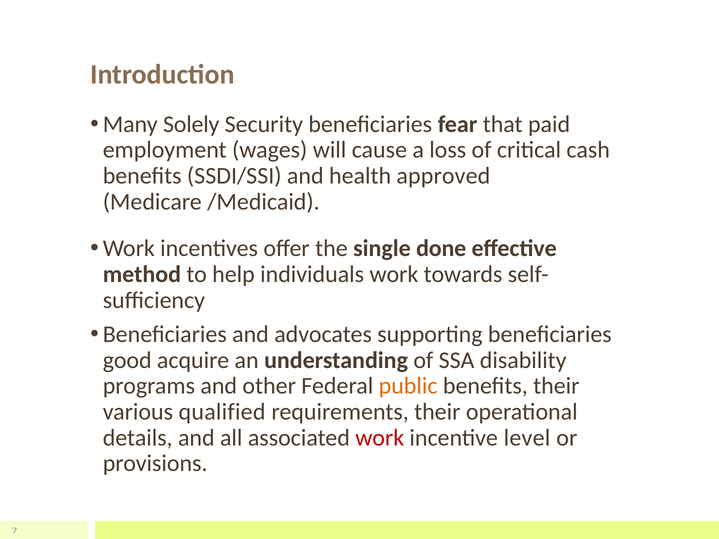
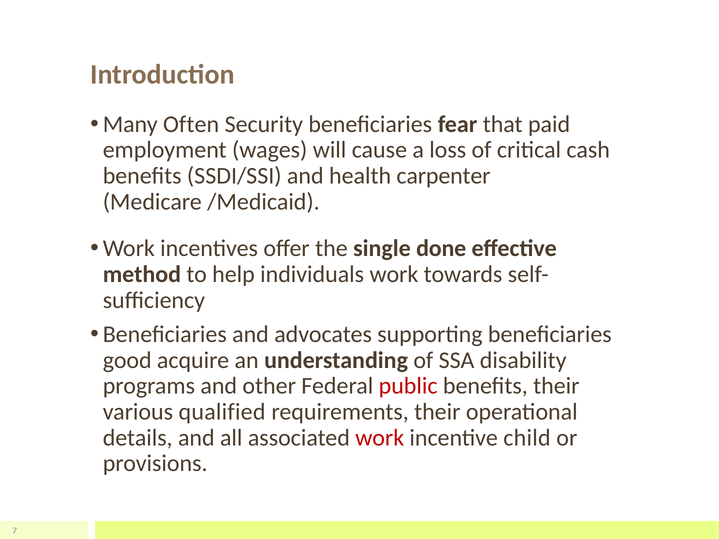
Solely: Solely -> Often (191, 124)
approved: approved -> carpenter (444, 176)
public colour: orange -> red (408, 386)
level: level -> child (527, 438)
